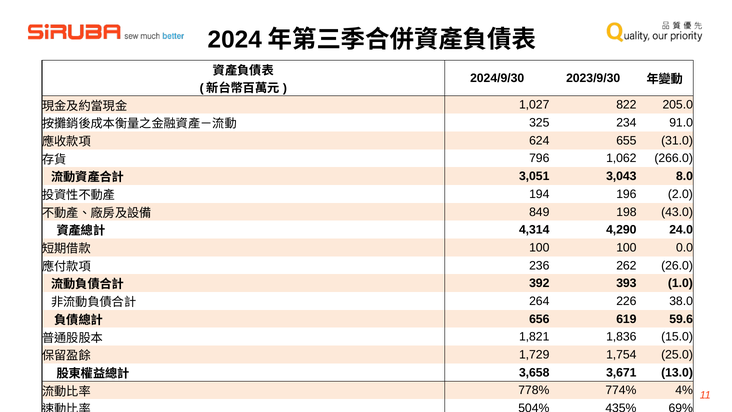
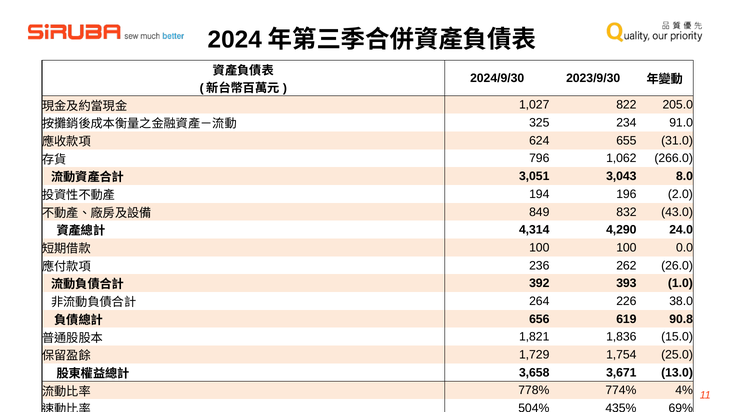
198: 198 -> 832 (626, 212)
59.6: 59.6 -> 90.8 (681, 319)
